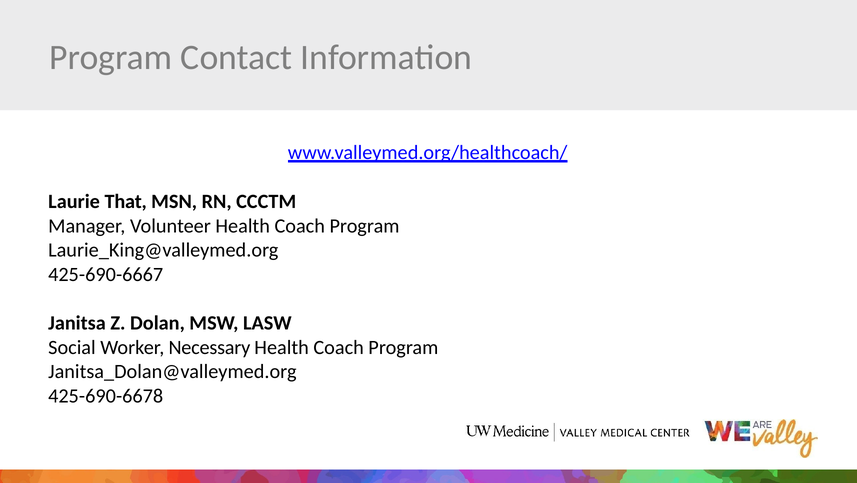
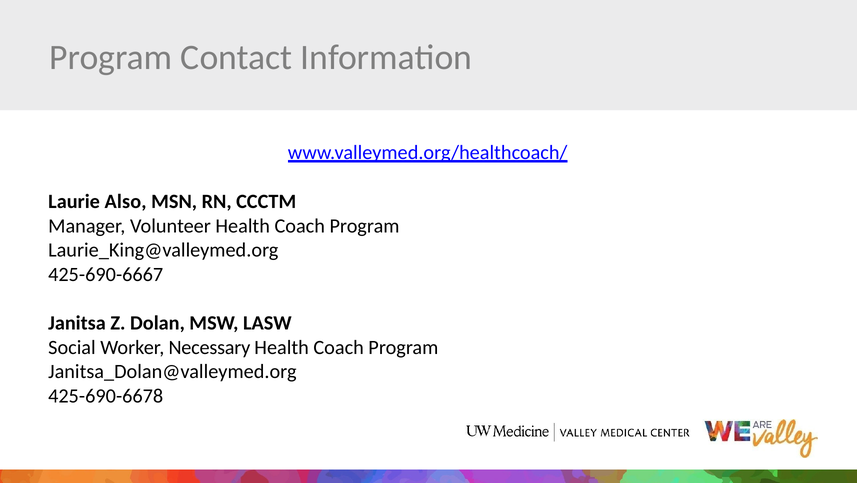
That: That -> Also (126, 201)
